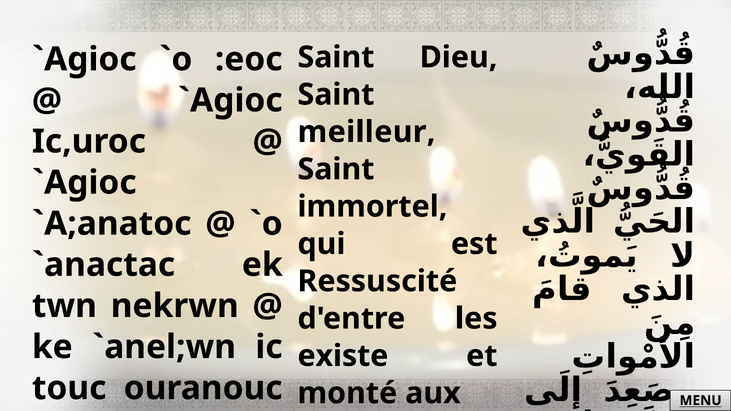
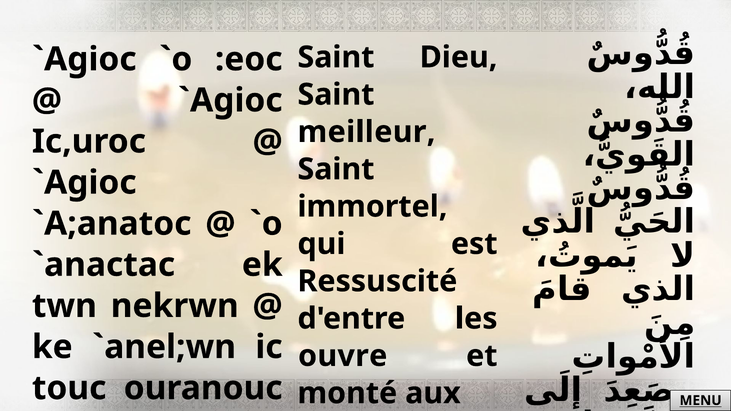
existe: existe -> ouvre (343, 356)
